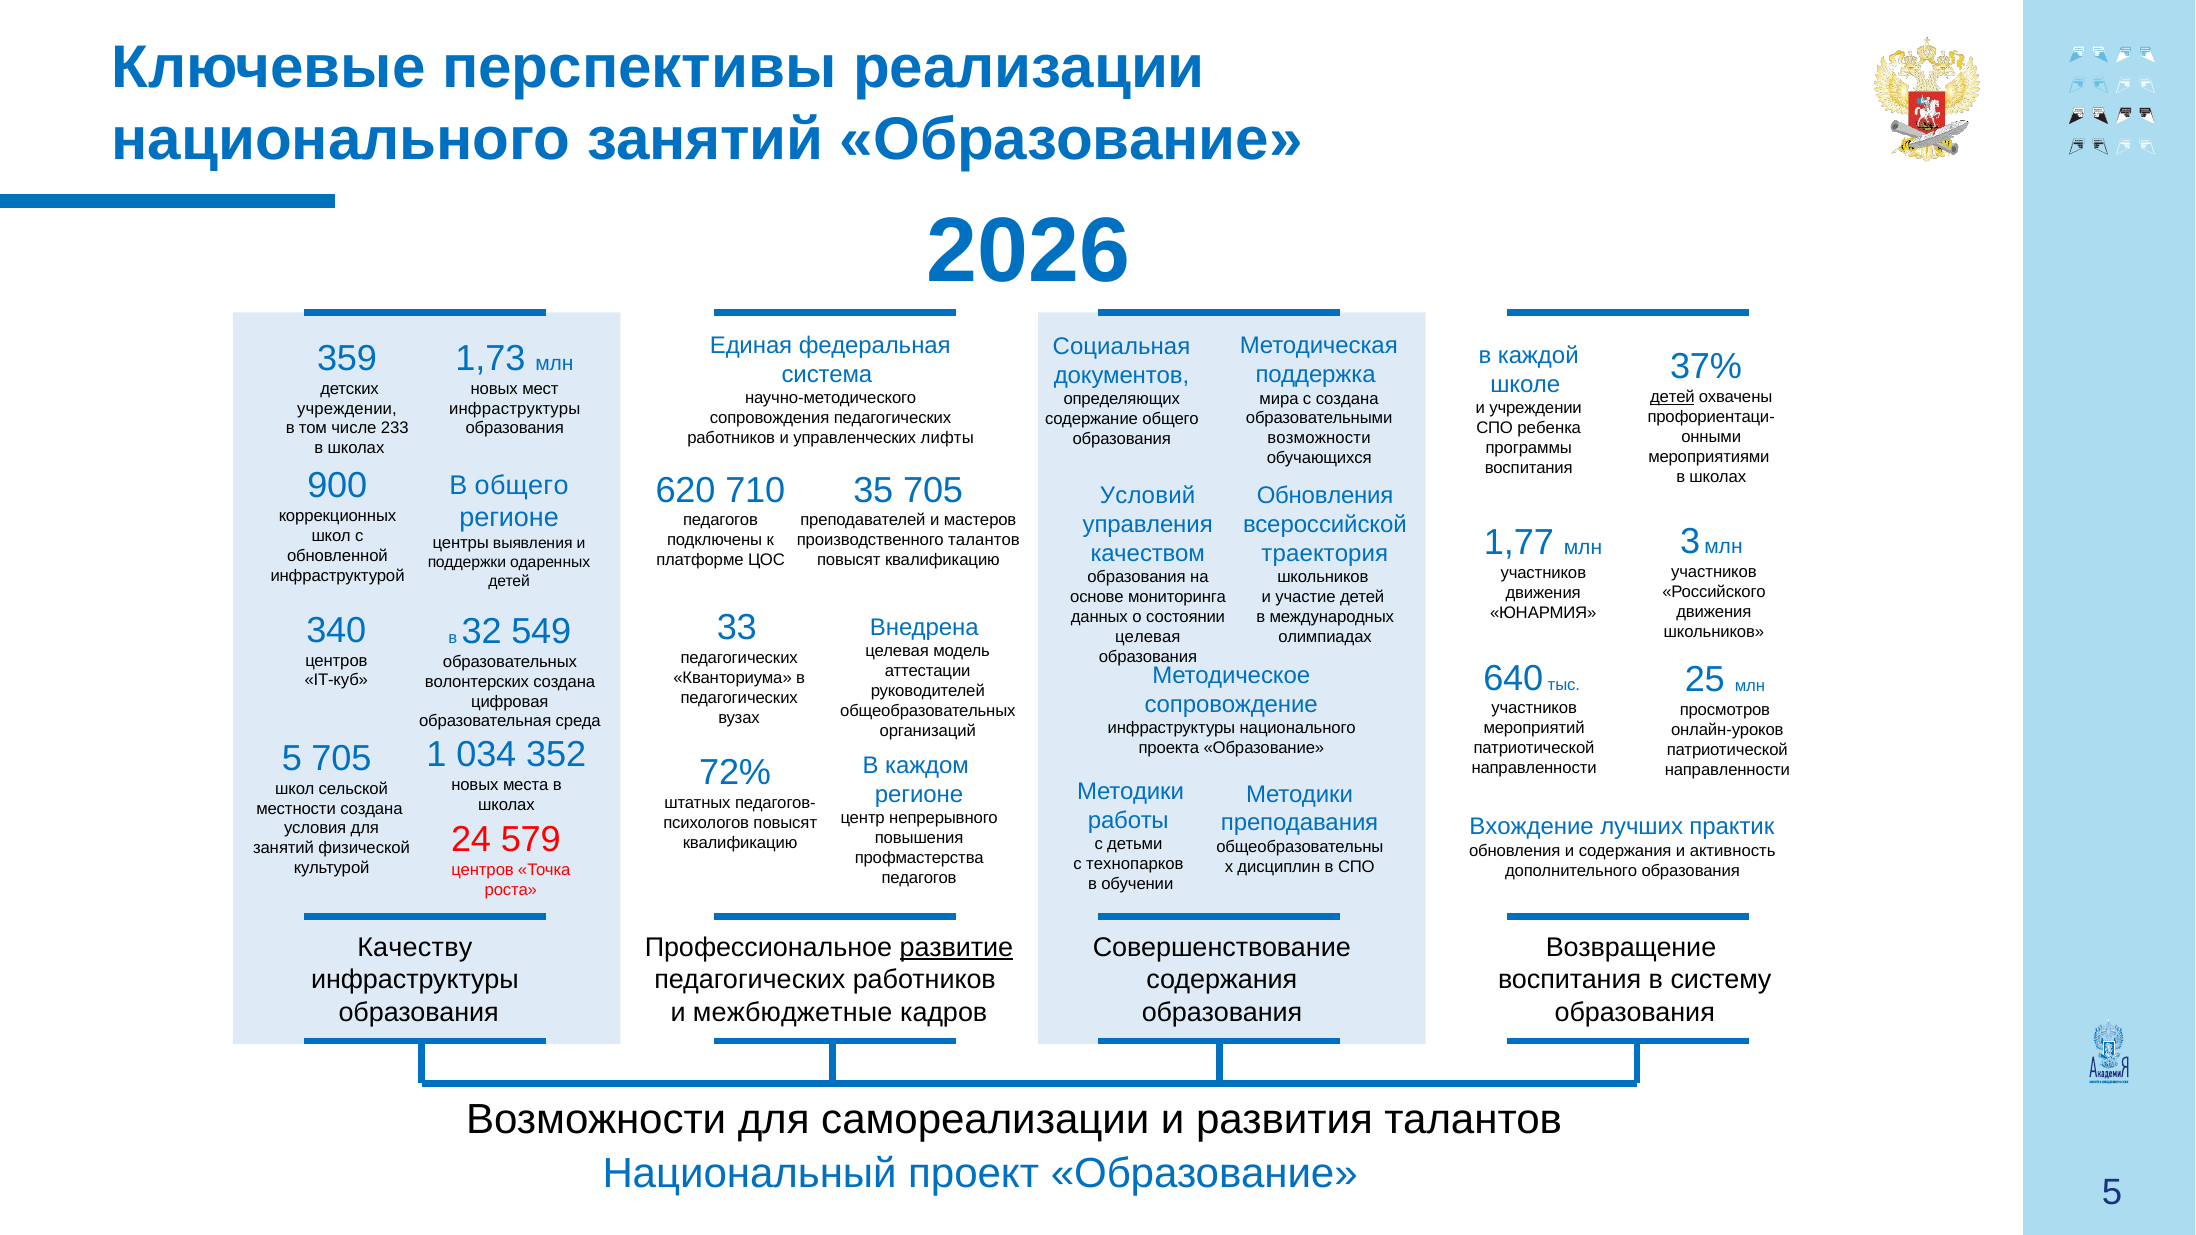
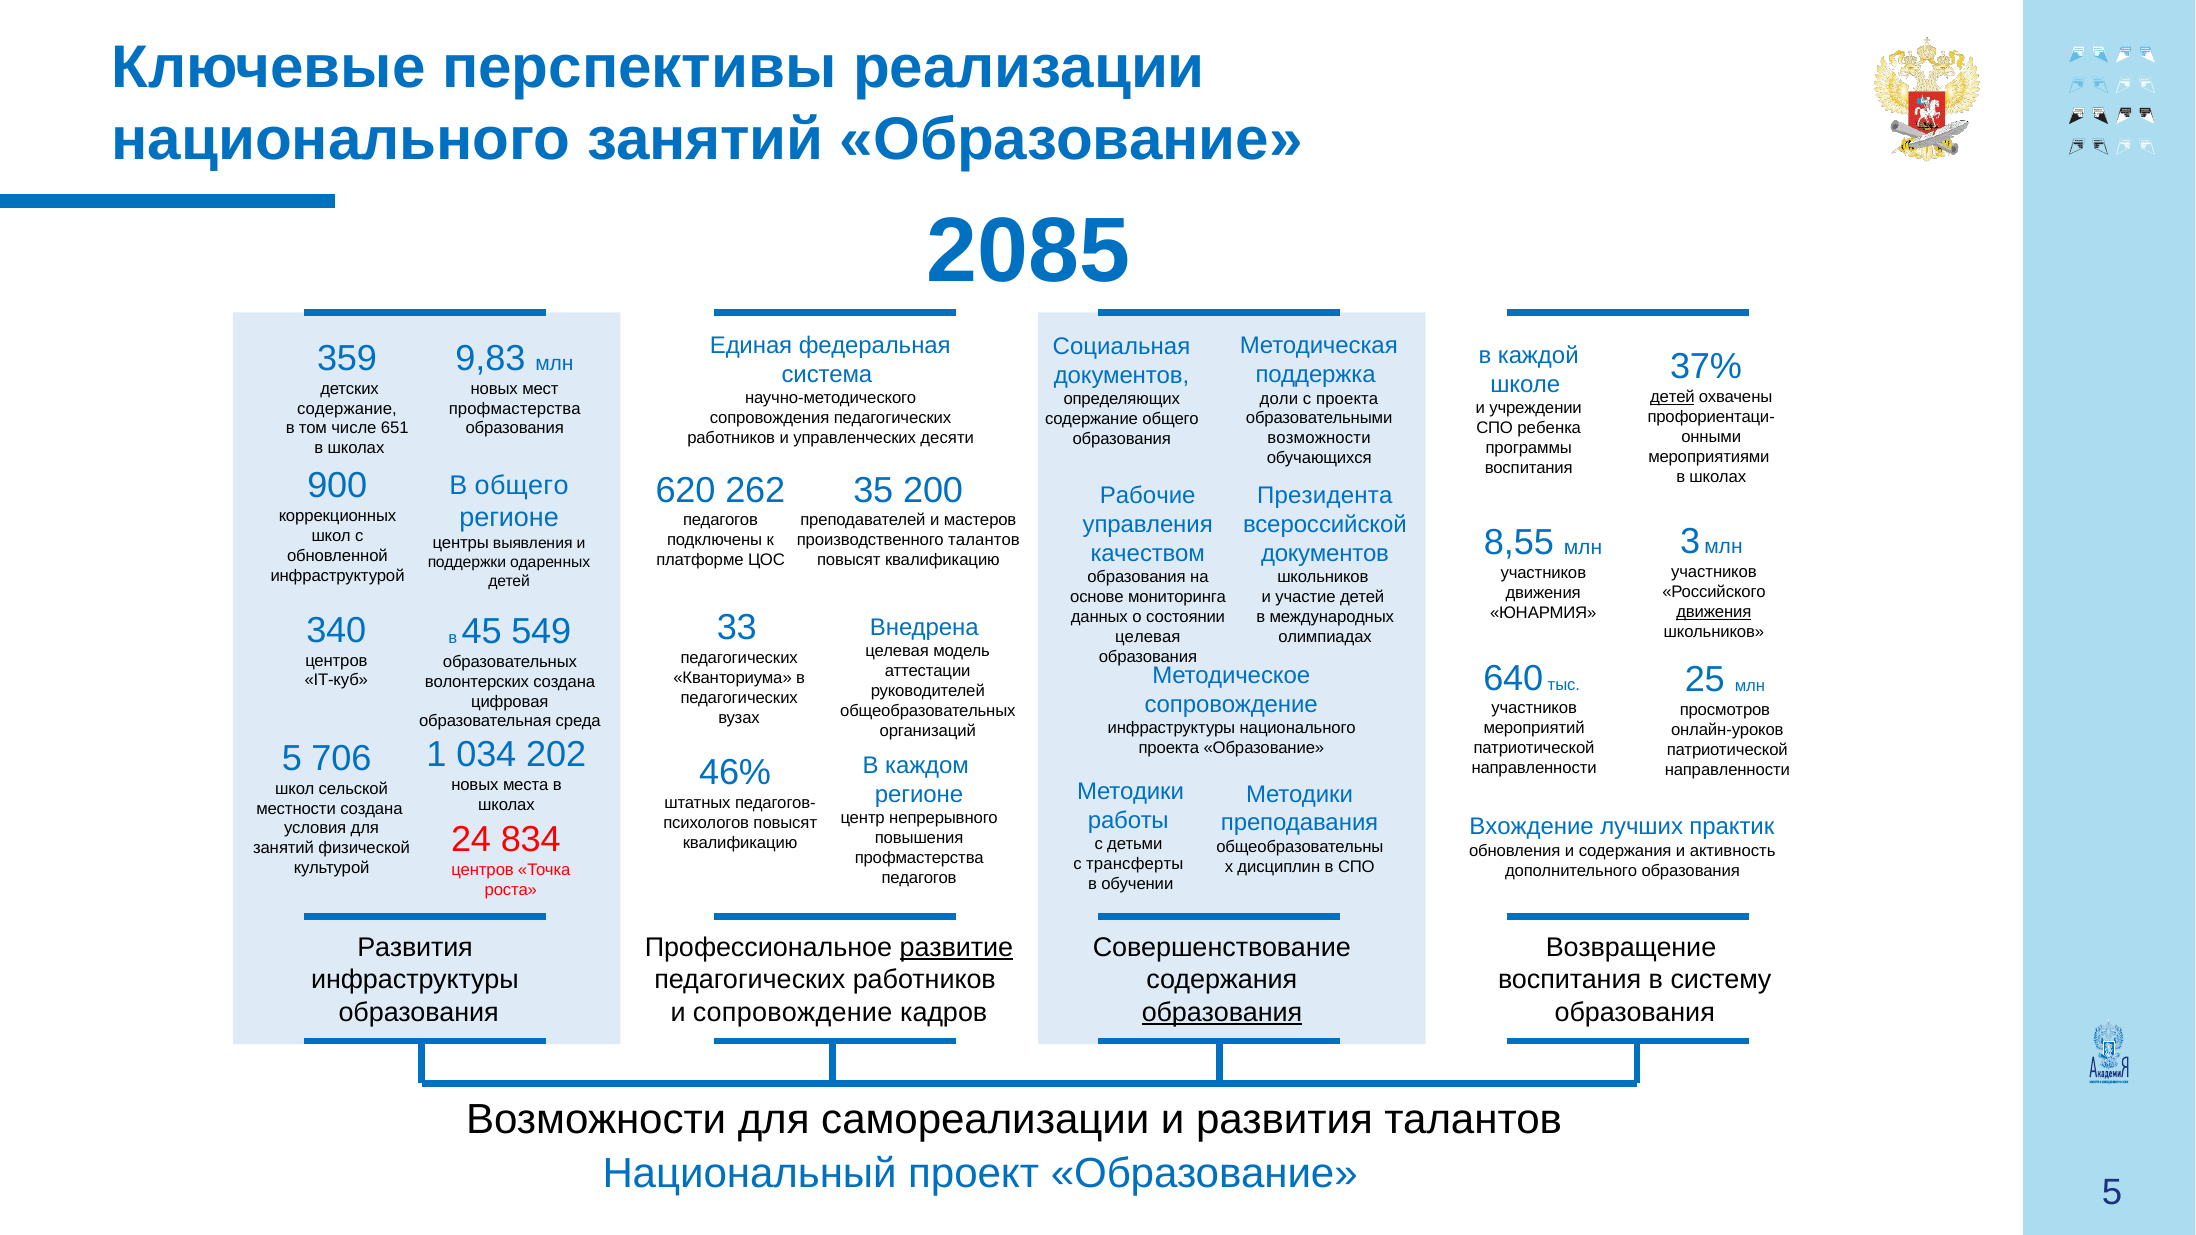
2026: 2026 -> 2085 (1028, 252)
1,73: 1,73 -> 9,83 (490, 359)
мира: мира -> доли (1279, 399)
с создана: создана -> проекта (1347, 399)
учреждении: учреждении -> содержание (347, 409)
инфраструктуры: инфраструктуры -> профмастерства (515, 409)
233: 233 -> 651 (395, 429)
лифты: лифты -> десяти (947, 438)
710: 710 -> 262 (755, 490)
35 705: 705 -> 200 (933, 490)
Условий: Условий -> Рабочие (1148, 496)
Обновления: Обновления -> Президента (1325, 496)
1,77: 1,77 -> 8,55 (1519, 543)
траектория: траектория -> документов (1325, 554)
движения underline: none -> present (1714, 612)
32: 32 -> 45 (482, 632)
352: 352 -> 202 (556, 755)
5 705: 705 -> 706 (341, 759)
72%: 72% -> 46% (735, 773)
579: 579 -> 834 (531, 840)
технопарков: технопарков -> трансферты (1135, 864)
Качеству: Качеству -> Развития (415, 948)
и межбюджетные: межбюджетные -> сопровождение (793, 1012)
образования underline: none -> present (1222, 1013)
